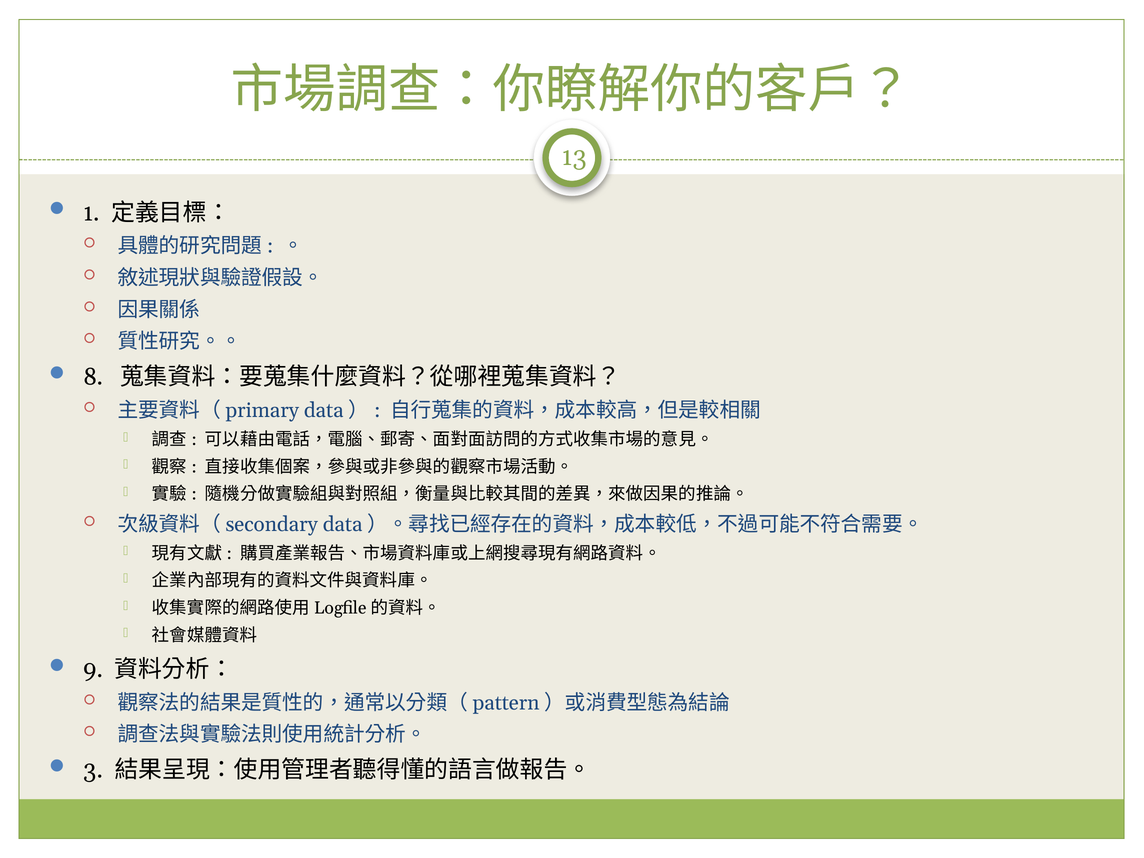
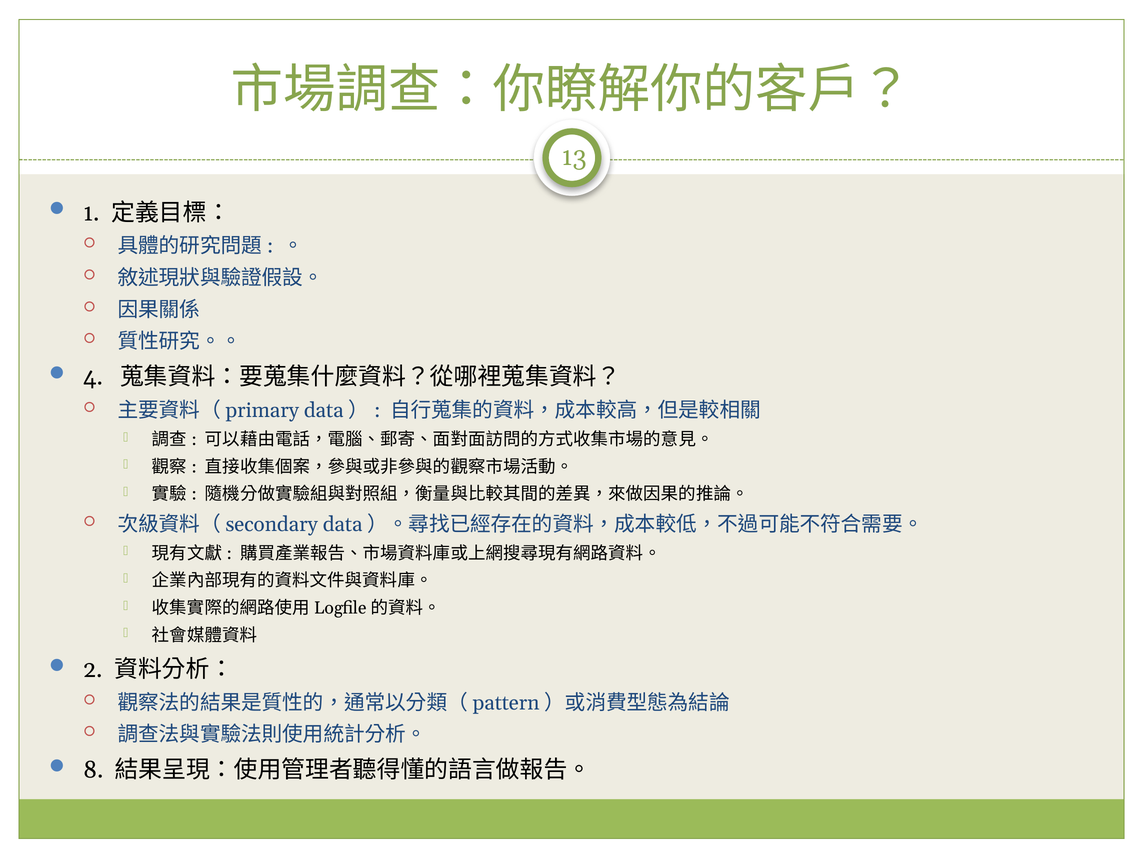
8: 8 -> 4 (93, 377)
9: 9 -> 2 (93, 669)
3: 3 -> 8 (93, 770)
